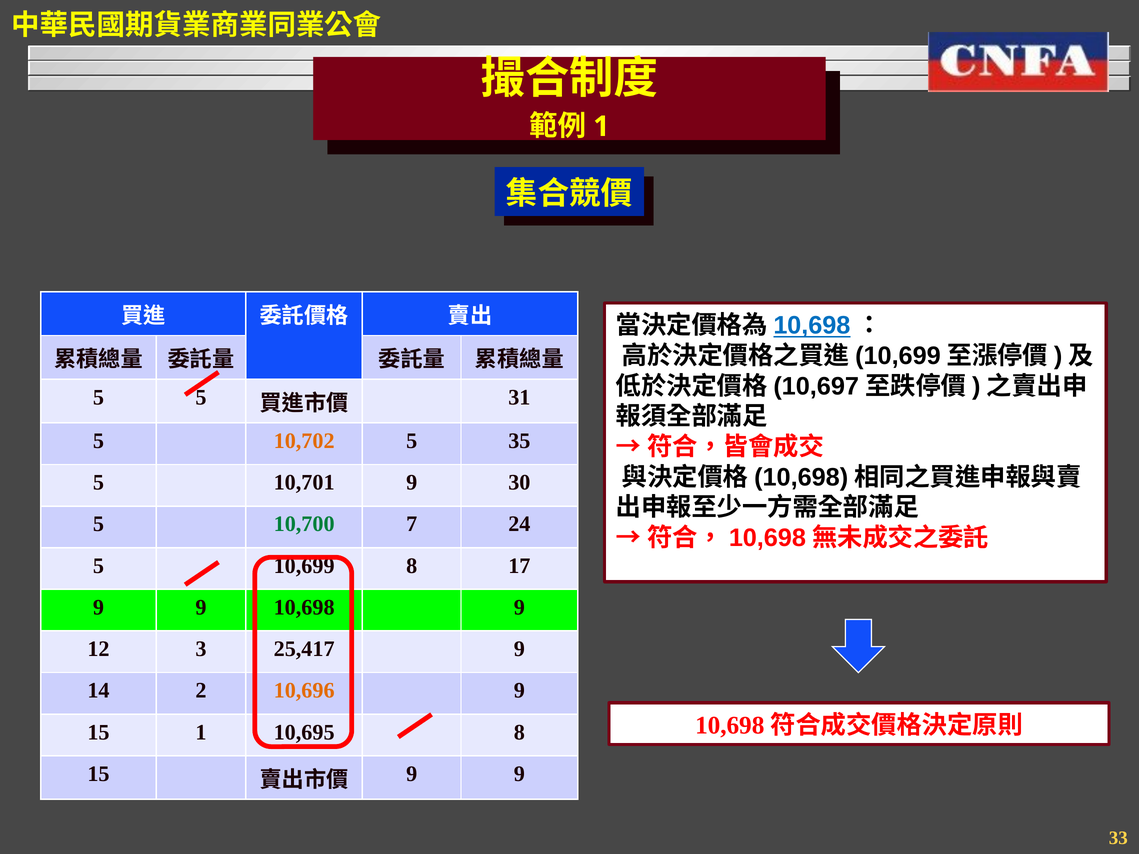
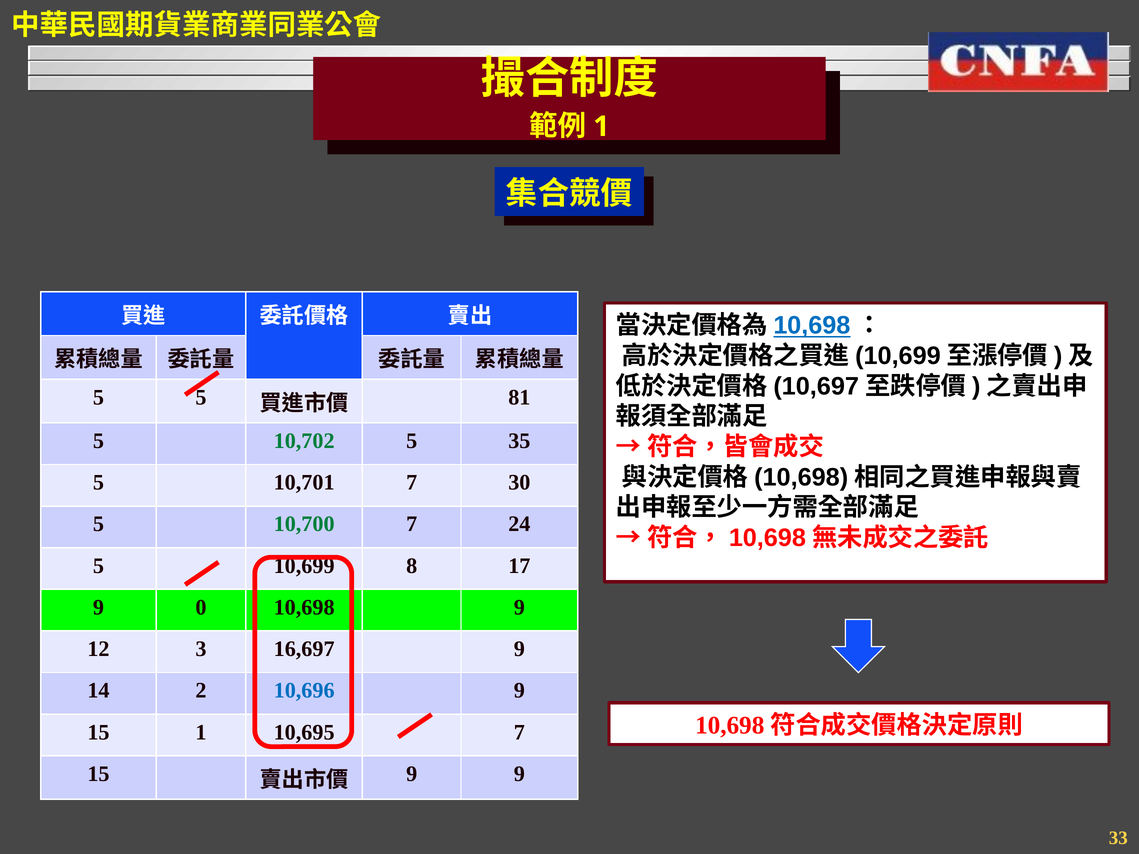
31: 31 -> 81 (519, 397)
10,702 colour: orange -> green (304, 441)
10,701 9: 9 -> 7 (412, 483)
9: 9 -> 0 (201, 608)
25,417: 25,417 -> 16,697 (304, 649)
10,696 colour: orange -> blue (304, 691)
10,695 8: 8 -> 7 (519, 732)
